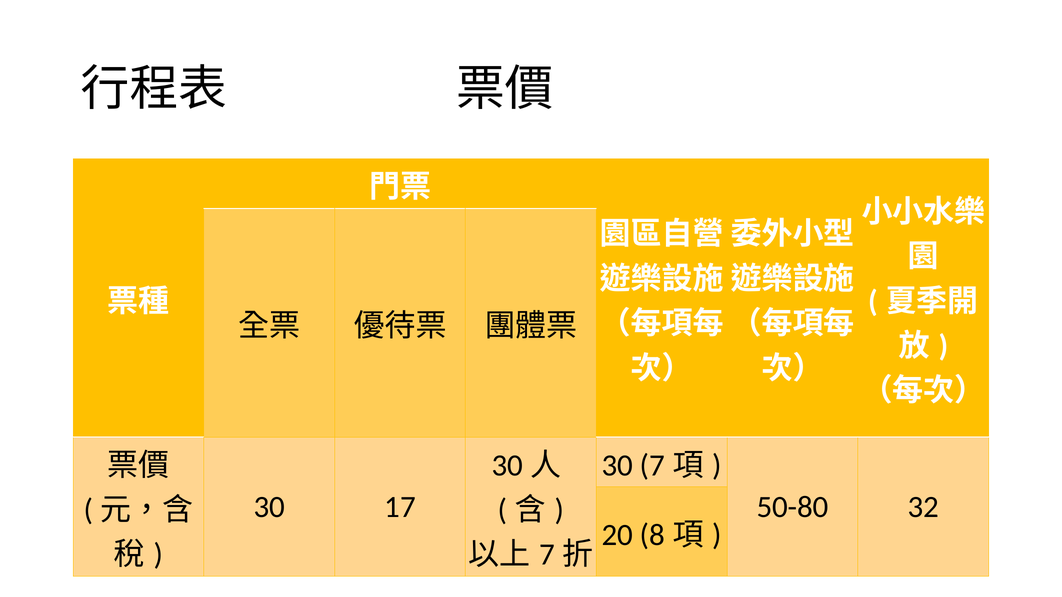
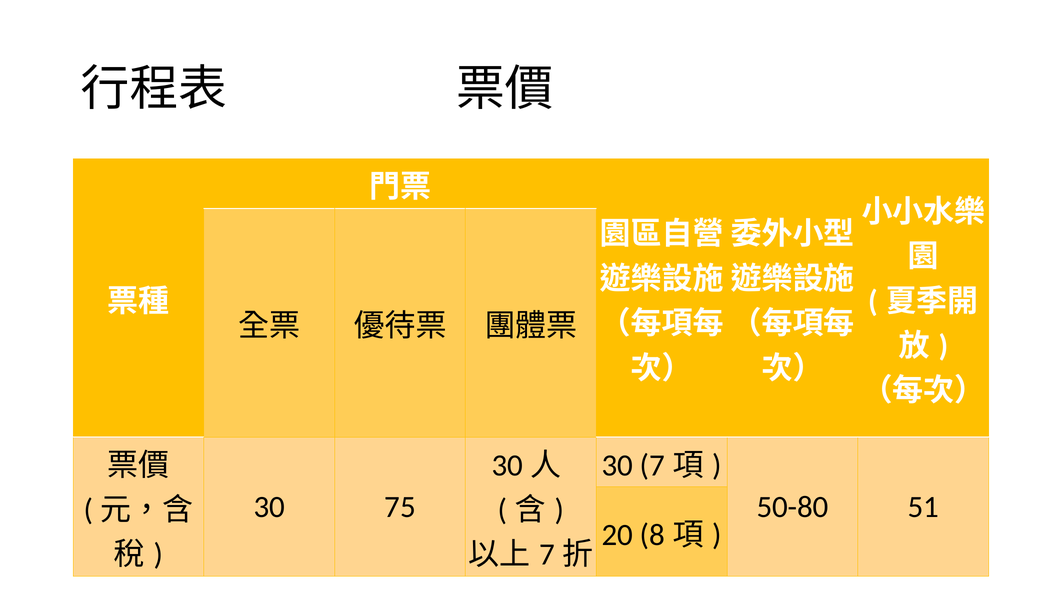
17: 17 -> 75 (400, 507)
32: 32 -> 51 (923, 507)
